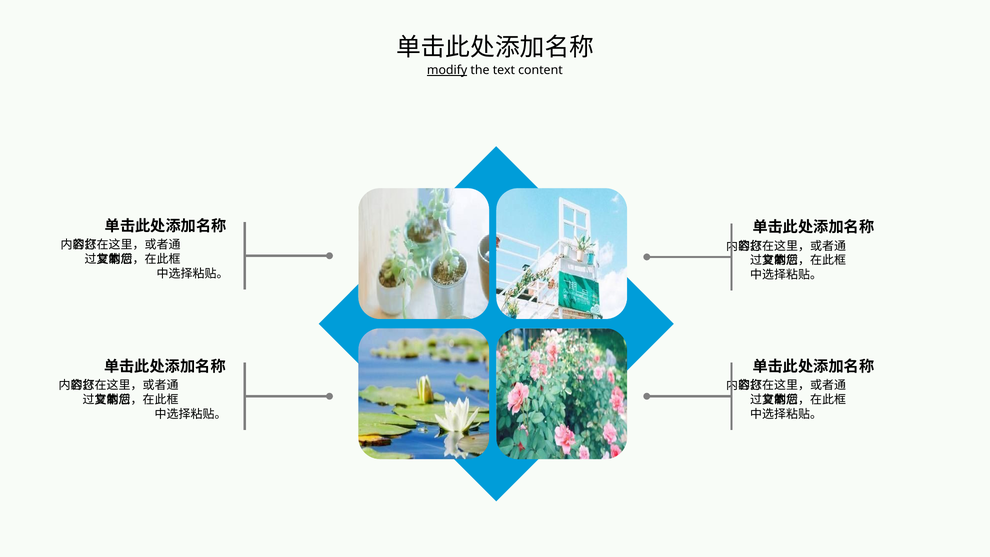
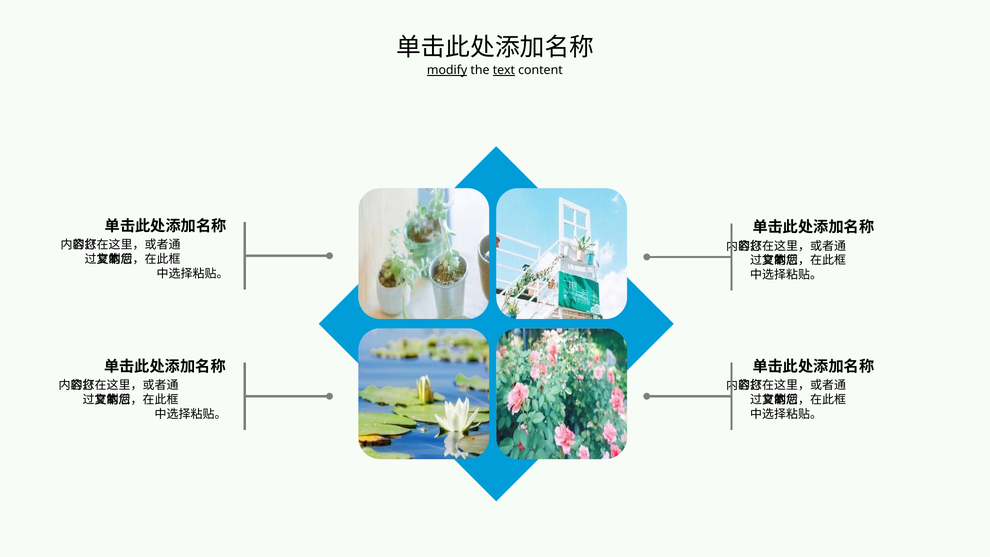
text underline: none -> present (504, 70)
